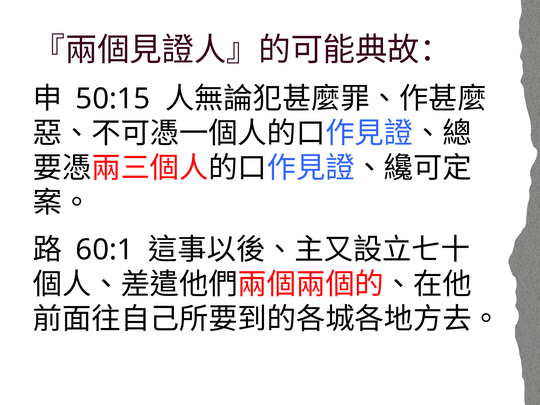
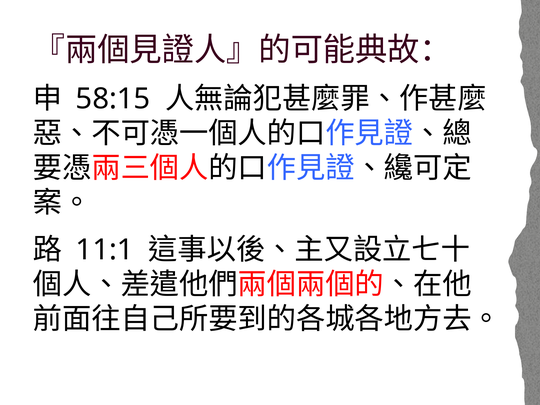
50:15: 50:15 -> 58:15 (113, 99)
60:1: 60:1 -> 11:1 (105, 250)
